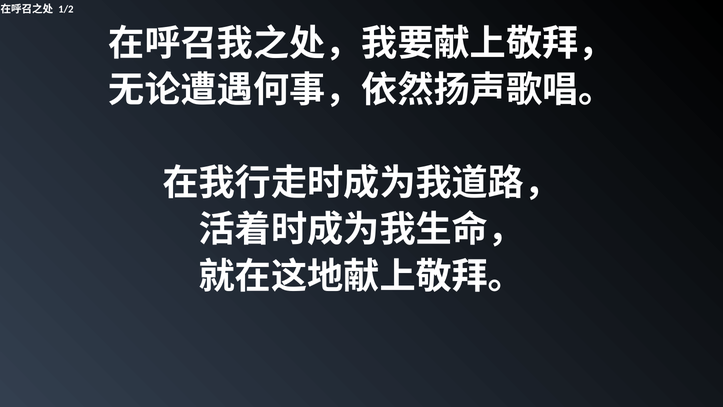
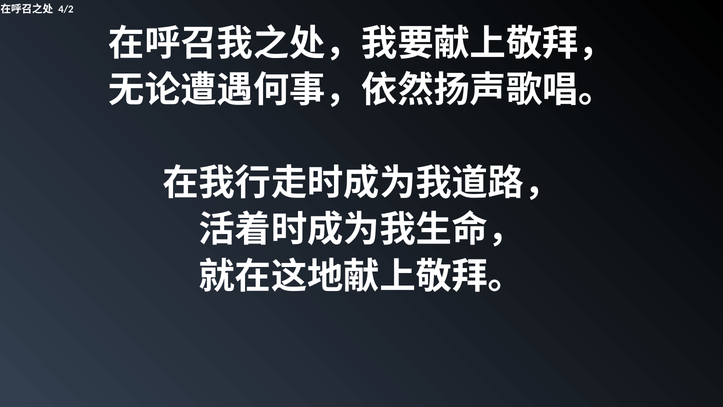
1/2: 1/2 -> 4/2 (66, 9)
